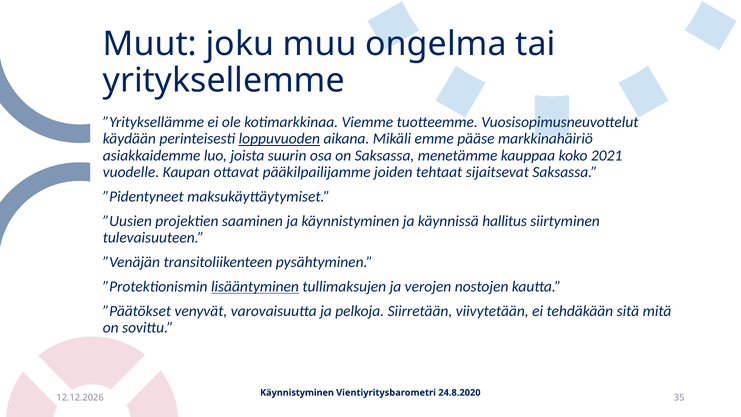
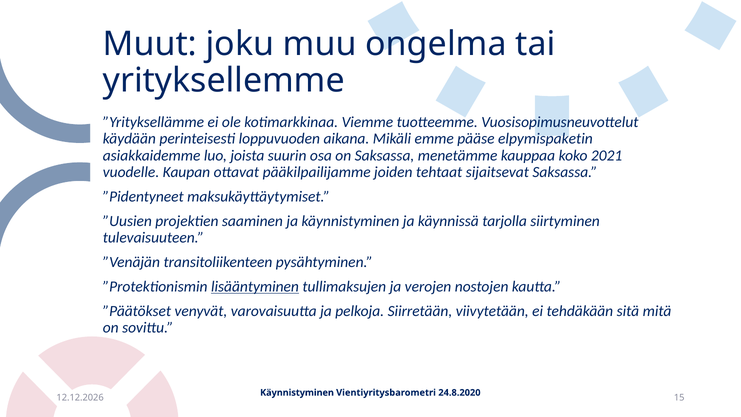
loppuvuoden underline: present -> none (279, 139)
markkinahäiriö: markkinahäiriö -> elpymispaketin (545, 139)
hallitus: hallitus -> tarjolla (505, 221)
35: 35 -> 15 (679, 397)
